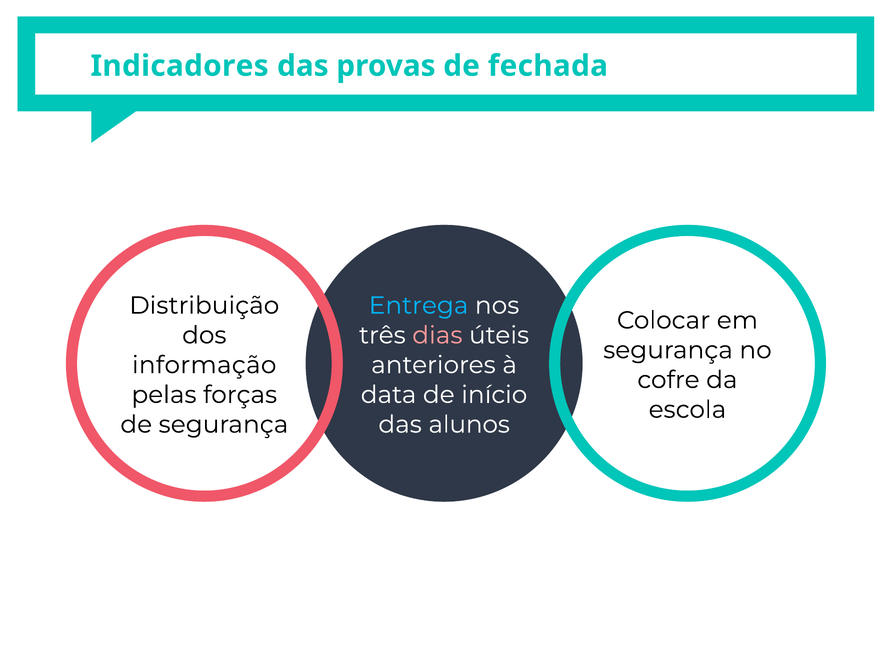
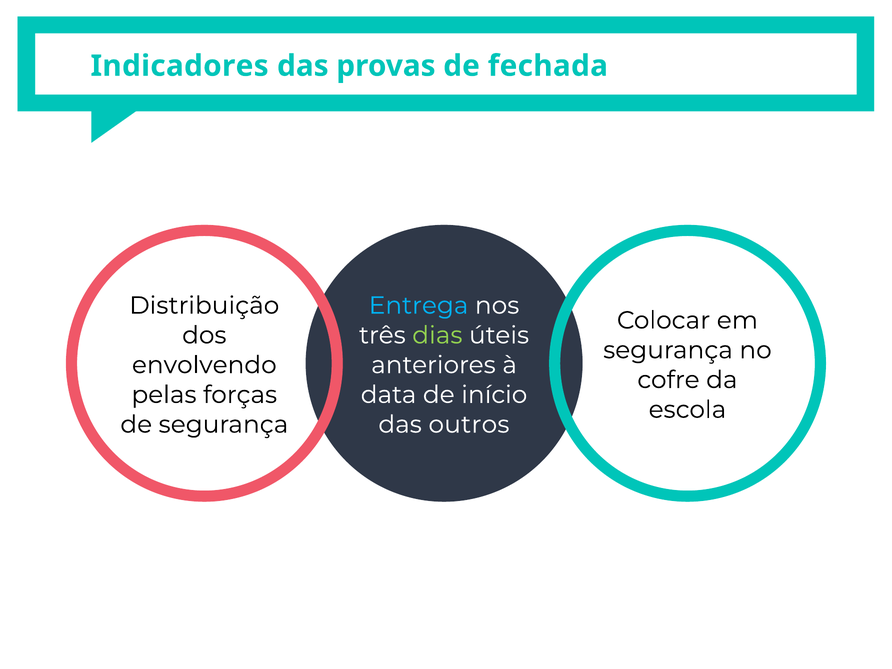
dias colour: pink -> light green (437, 335)
informação: informação -> envolvendo (204, 365)
alunos: alunos -> outros (469, 425)
